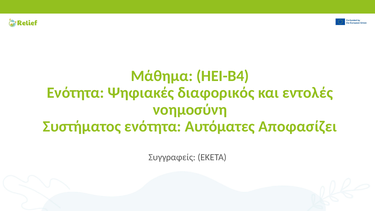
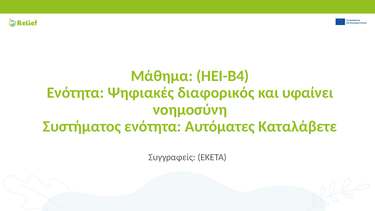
εντολές: εντολές -> υφαίνει (308, 93)
Αποφασίζει: Αποφασίζει -> Καταλάβετε (298, 127)
